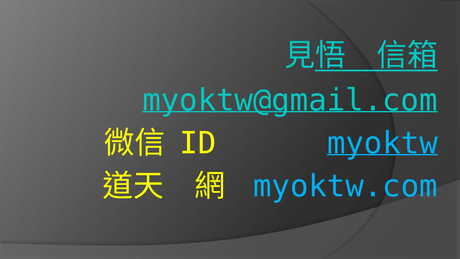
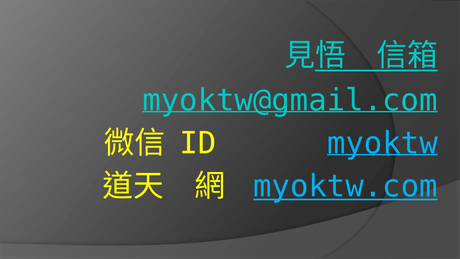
myoktw.com underline: none -> present (345, 186)
